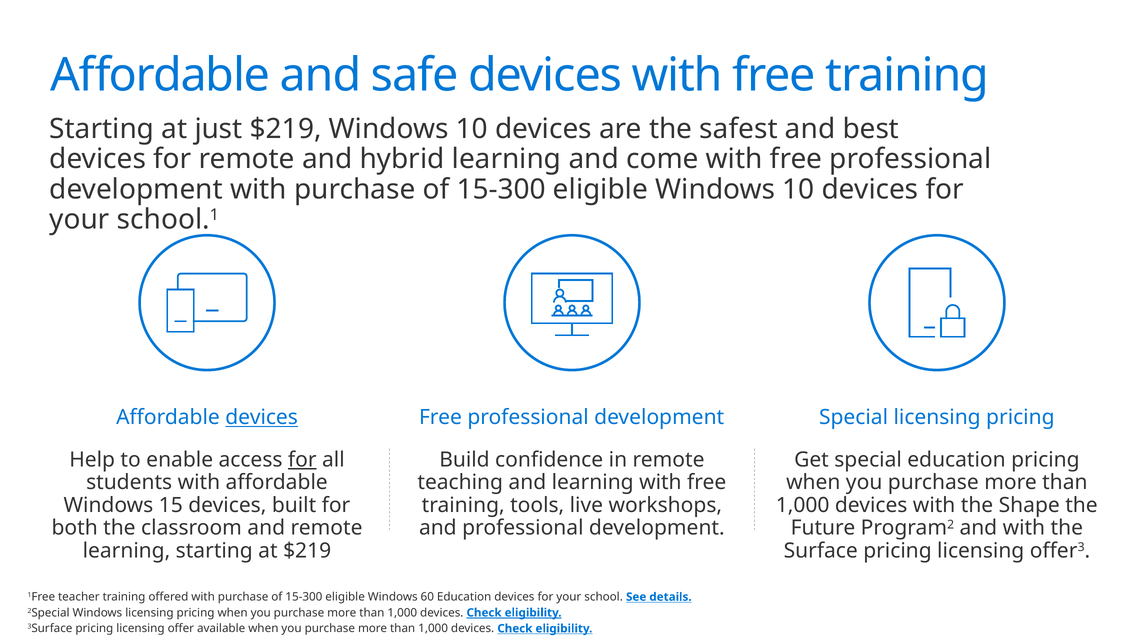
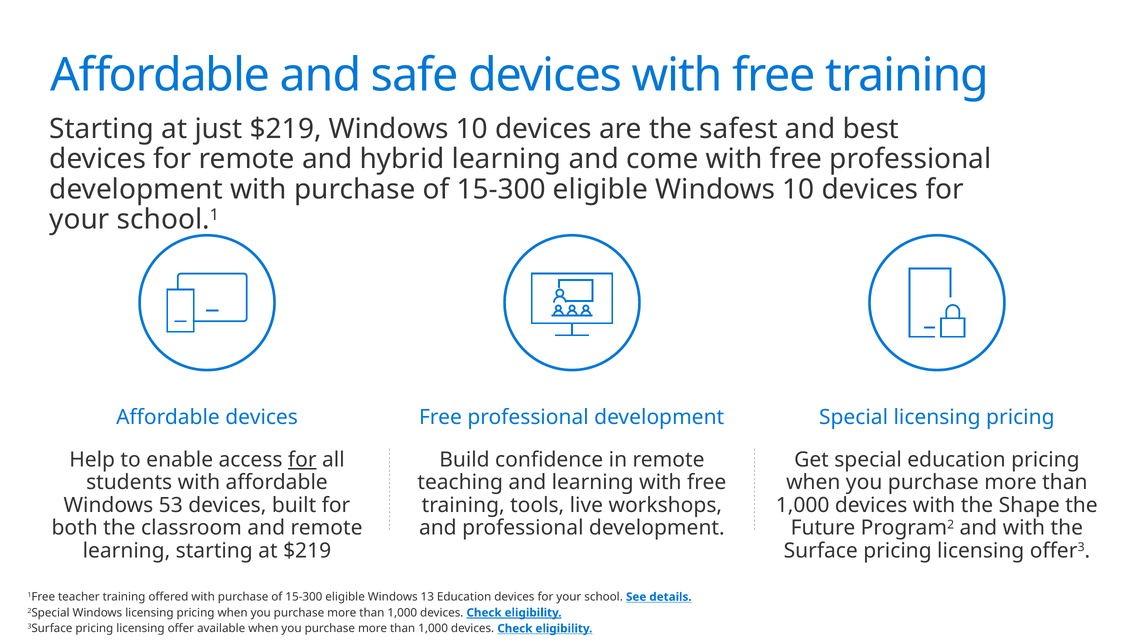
devices underline: present -> none (262, 418)
15: 15 -> 53 (171, 506)
60: 60 -> 13 (427, 597)
